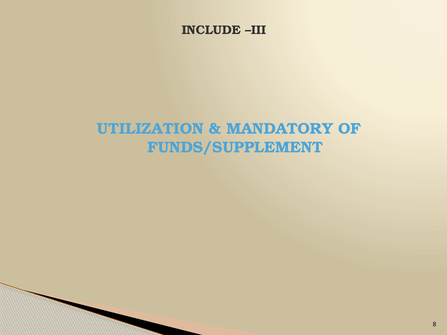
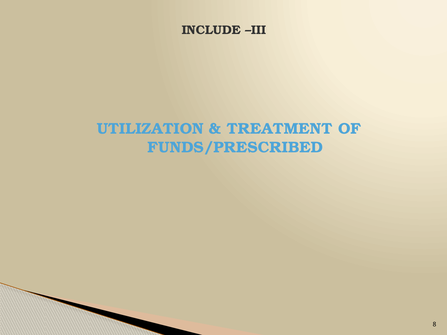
MANDATORY: MANDATORY -> TREATMENT (280, 129)
FUNDS/SUPPLEMENT: FUNDS/SUPPLEMENT -> FUNDS/PRESCRIBED (235, 147)
